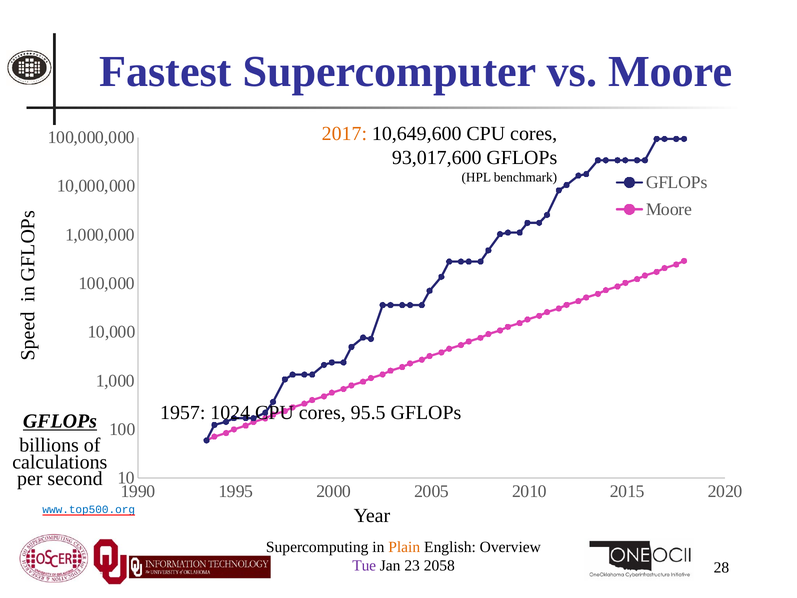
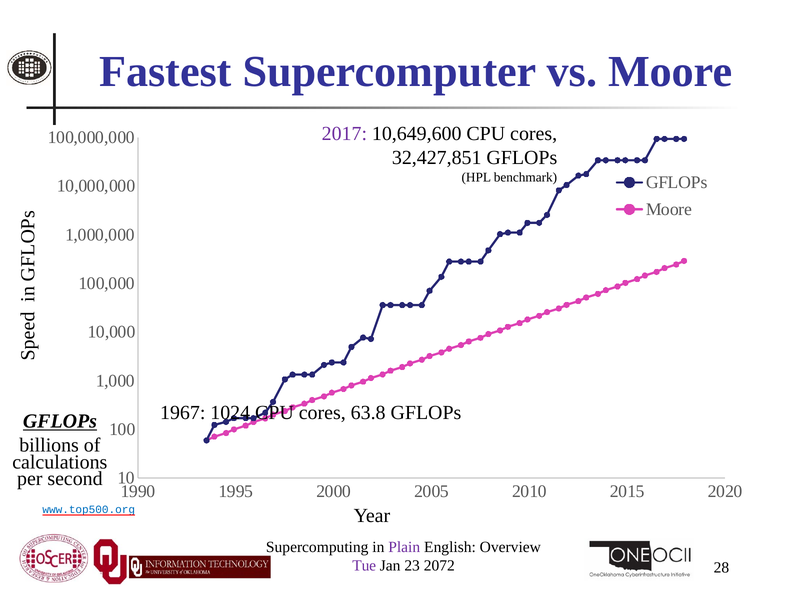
2017 colour: orange -> purple (344, 134)
93,017,600: 93,017,600 -> 32,427,851 (437, 158)
1957: 1957 -> 1967 (183, 413)
95.5: 95.5 -> 63.8 (368, 413)
Plain colour: orange -> purple (404, 547)
2058: 2058 -> 2072 (439, 566)
